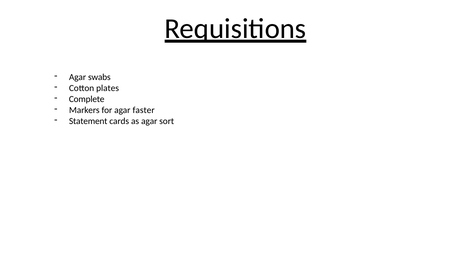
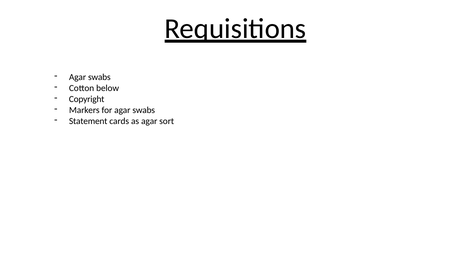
plates: plates -> below (108, 88)
Complete: Complete -> Copyright (87, 99)
for agar faster: faster -> swabs (144, 110)
